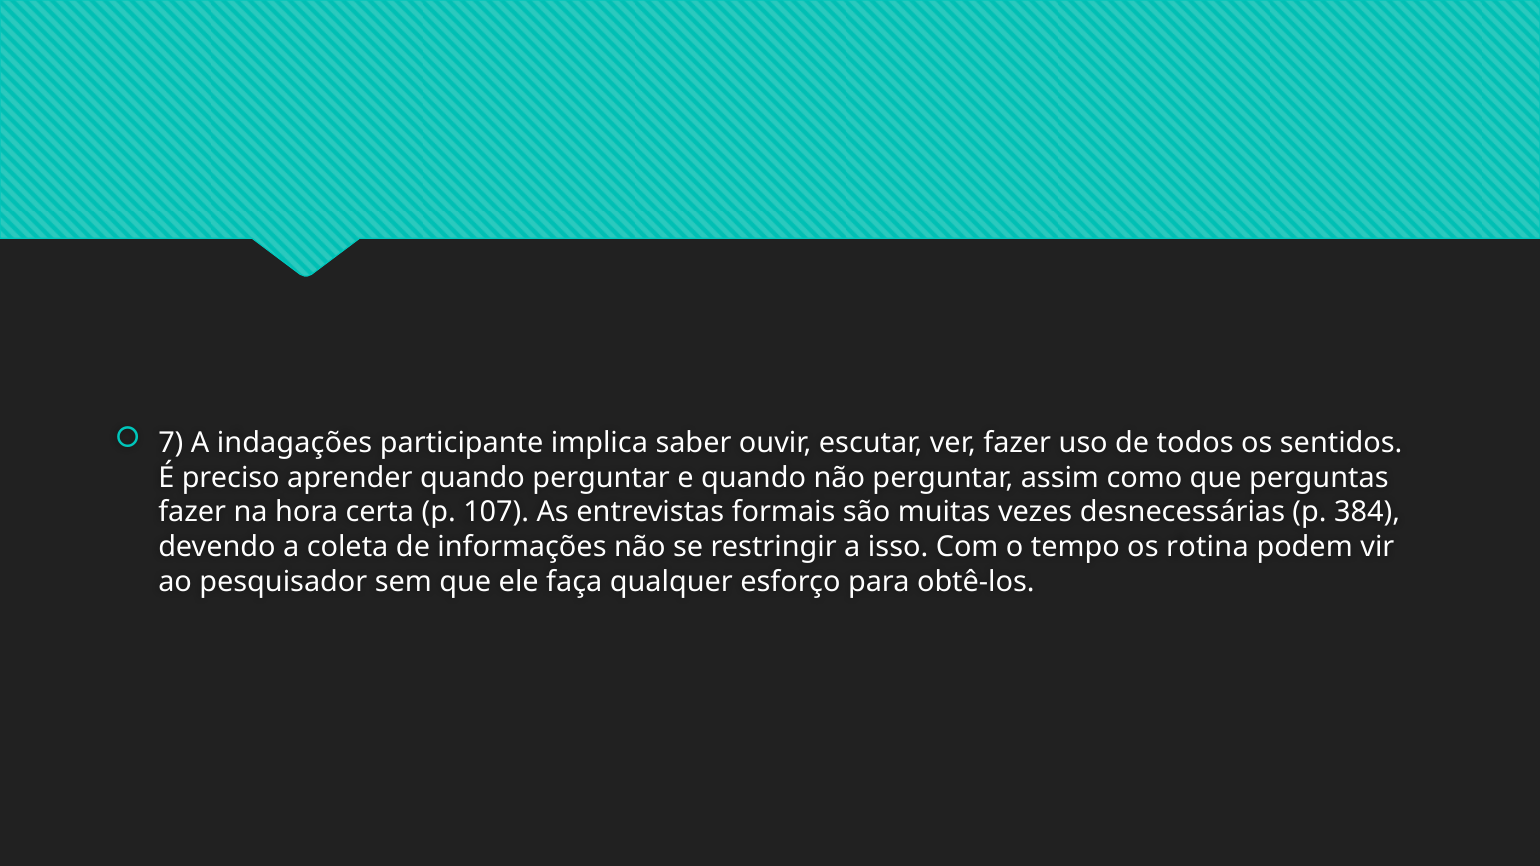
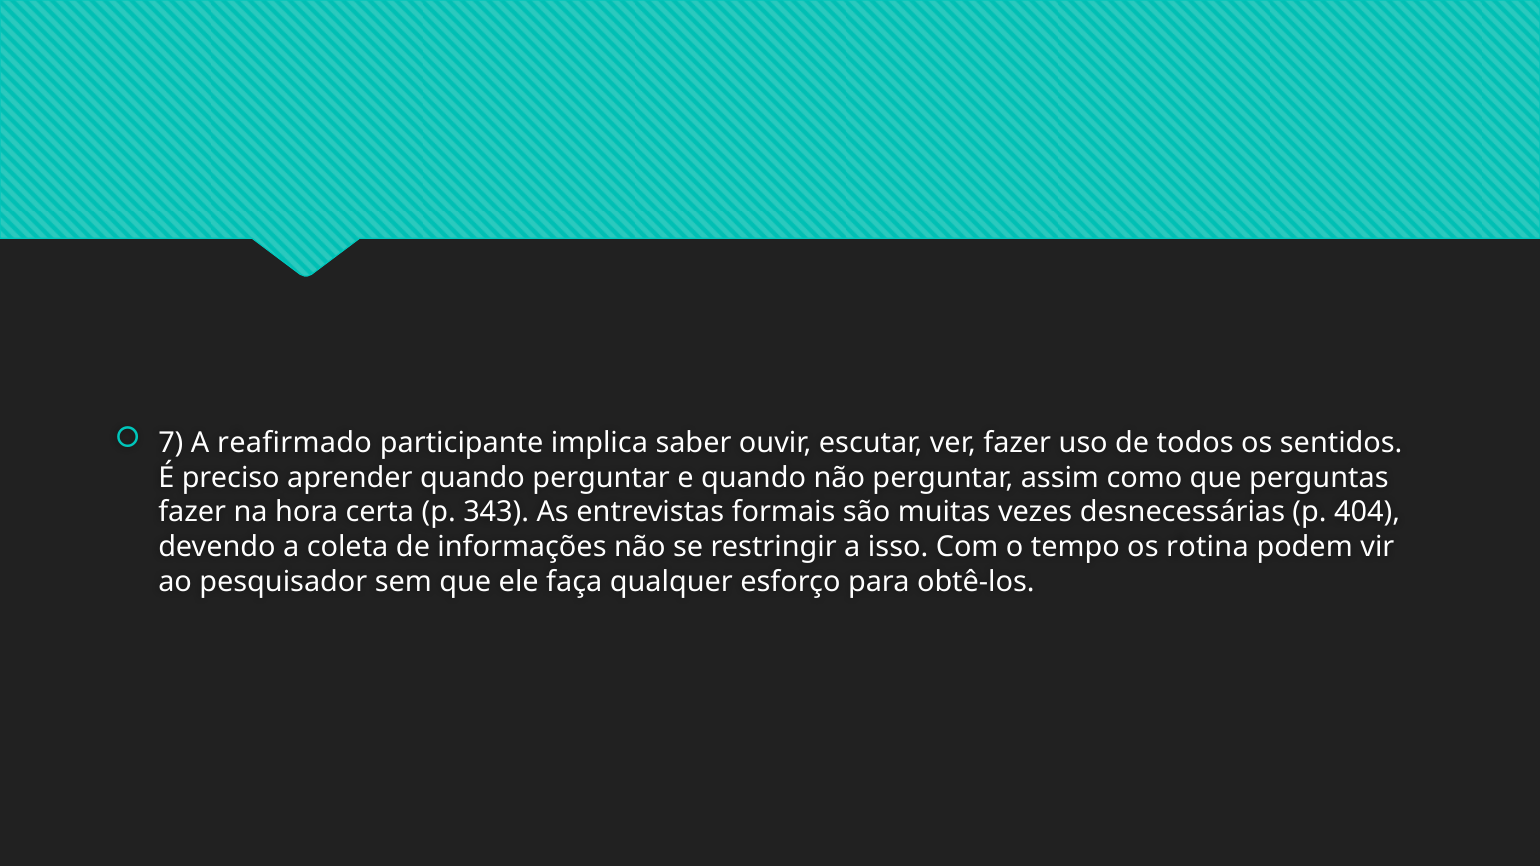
indagações: indagações -> reafirmado (294, 443)
107: 107 -> 343 (496, 512)
384: 384 -> 404 (1367, 512)
